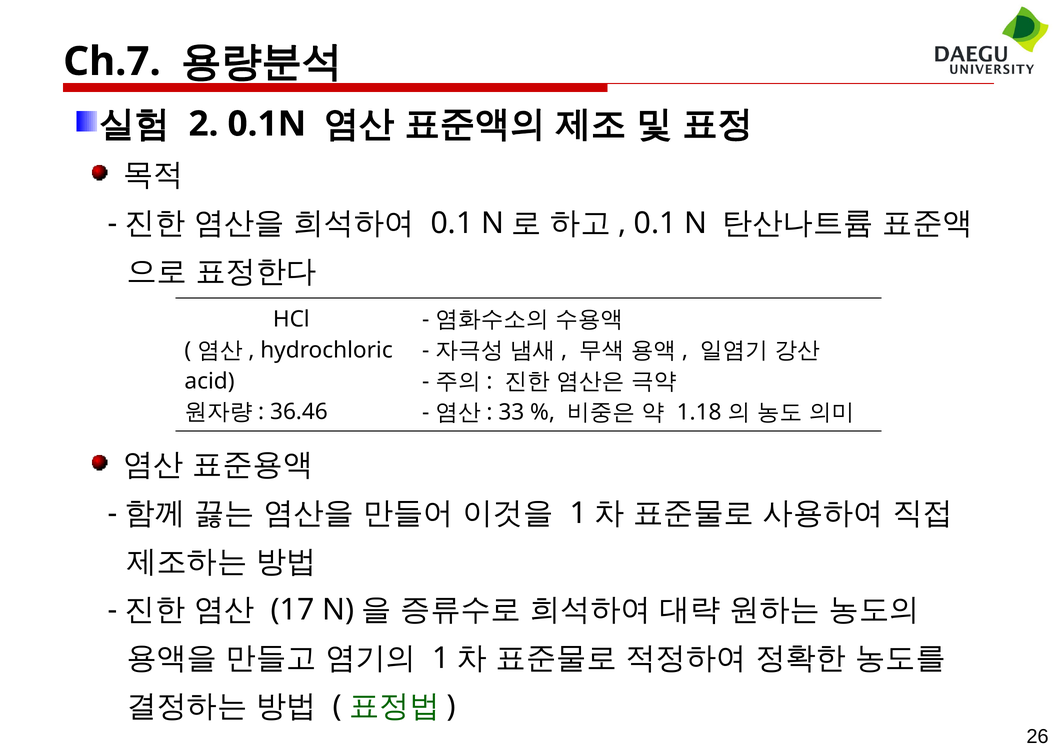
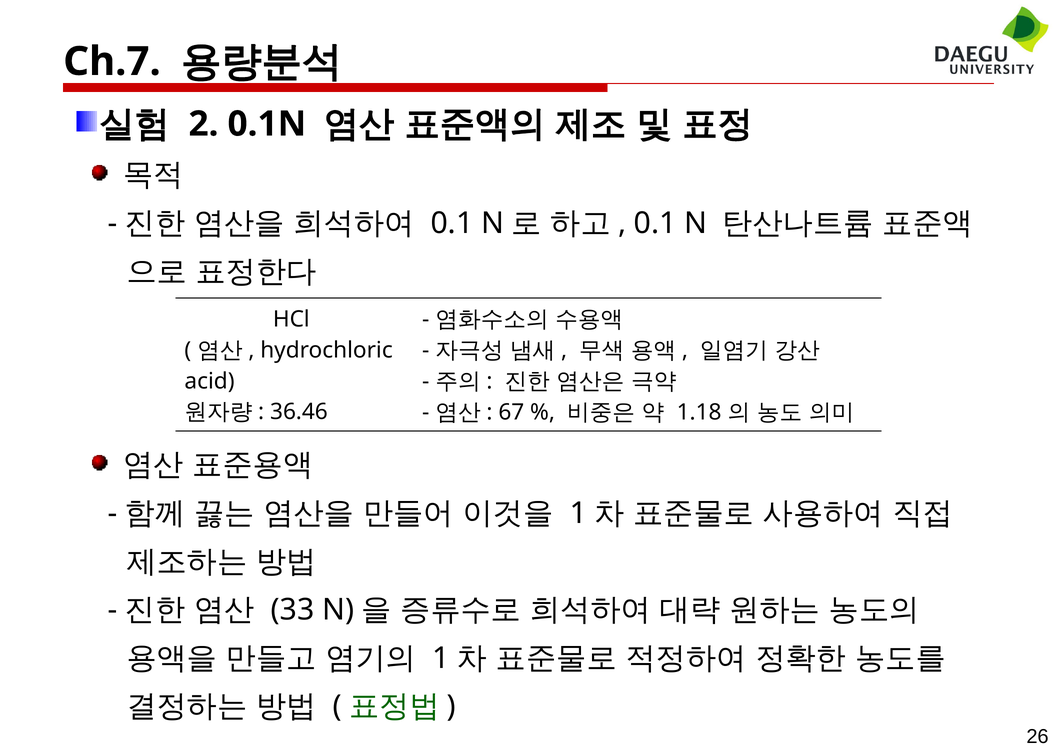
33: 33 -> 67 (511, 412)
17: 17 -> 33 (293, 610)
